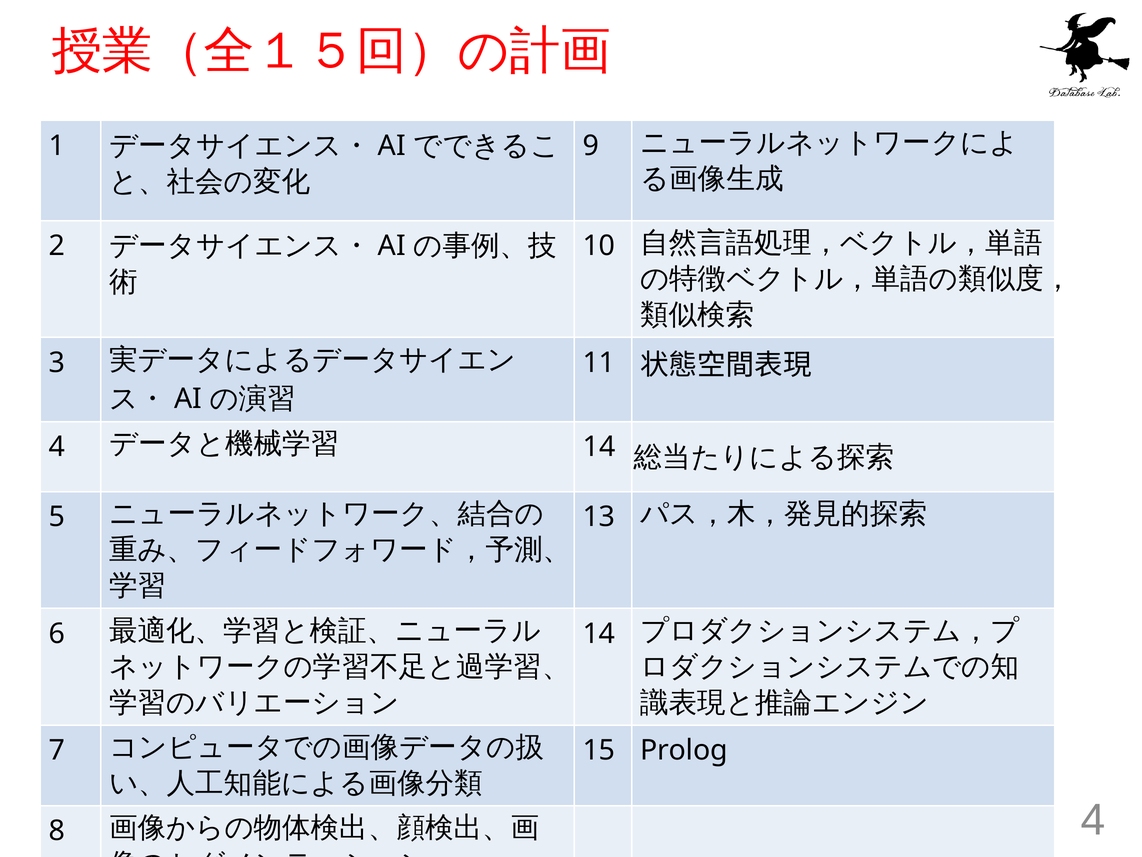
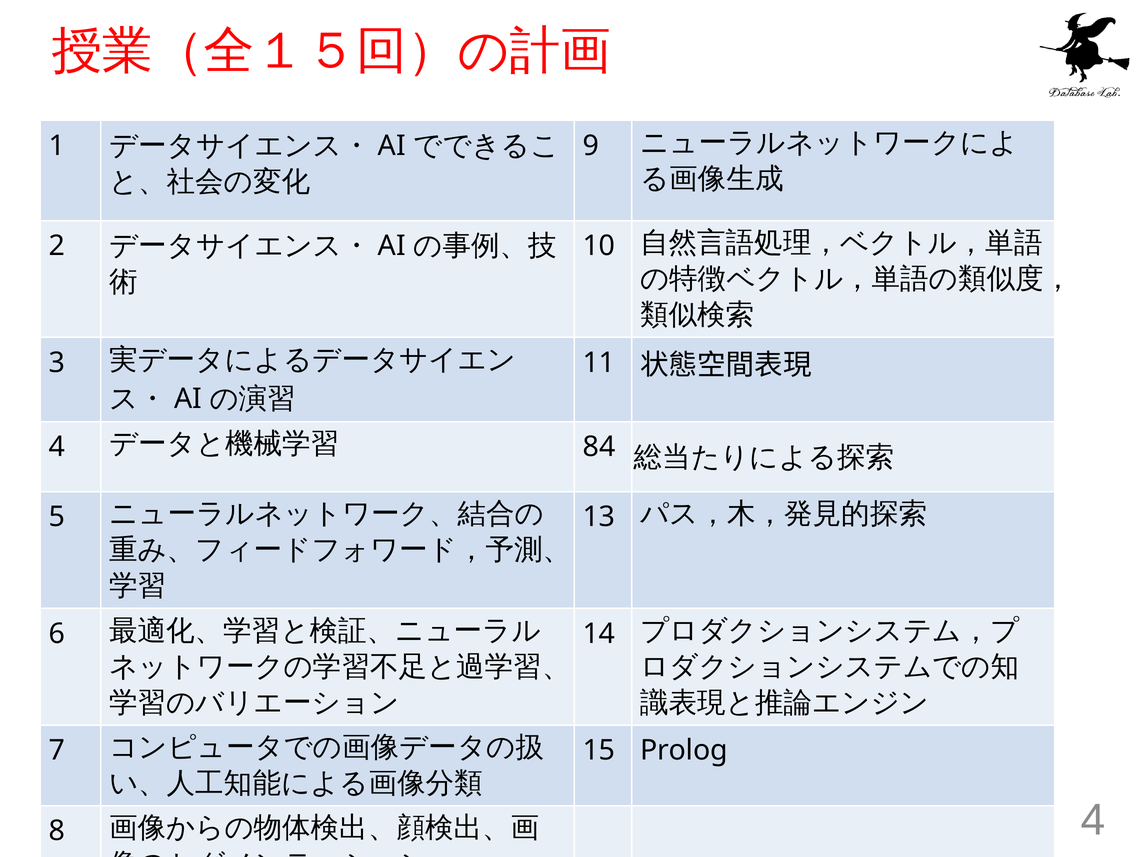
14: 14 -> 84 (599, 447)
